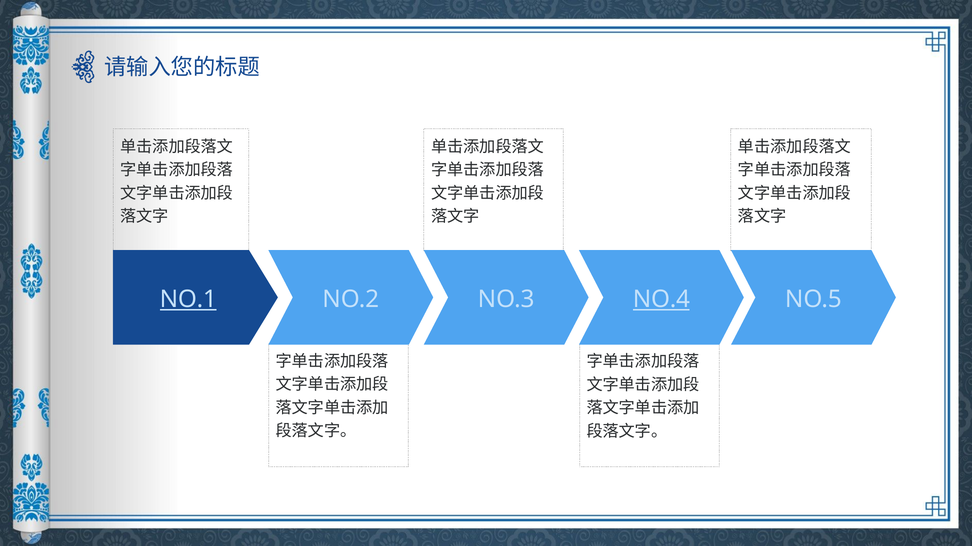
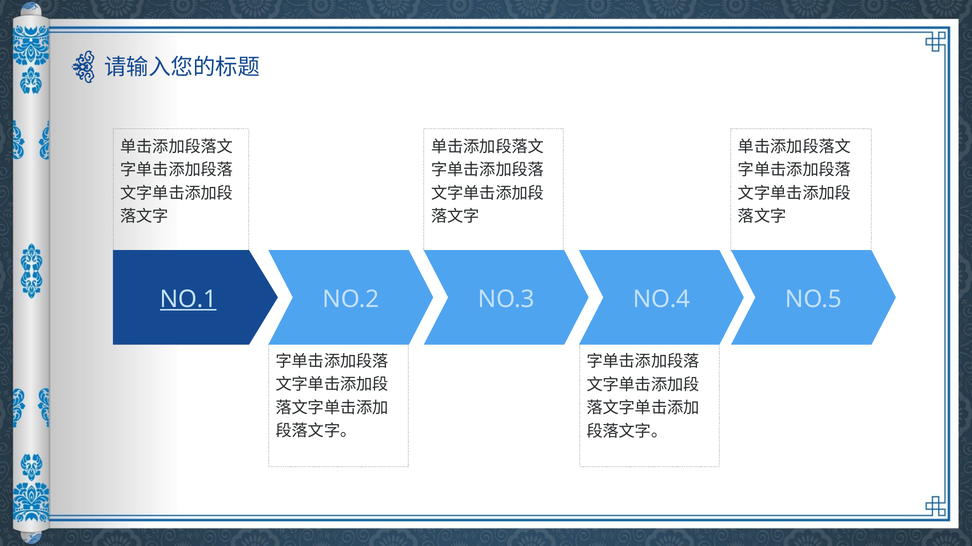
NO.4 underline: present -> none (661, 299)
